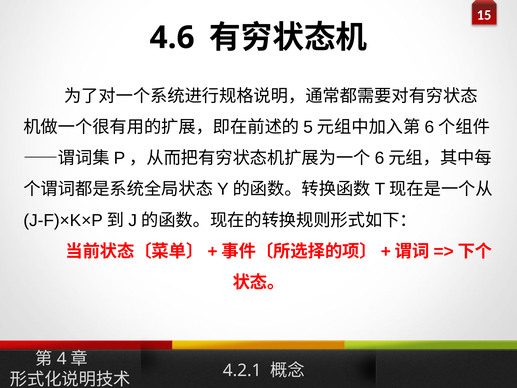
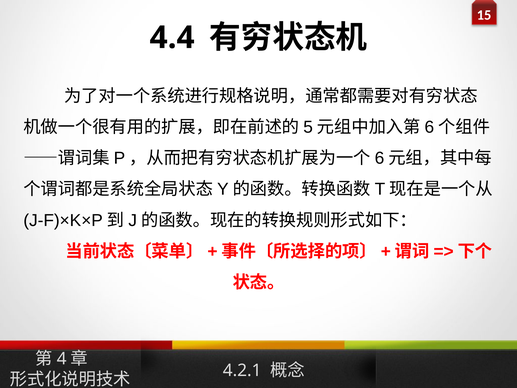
4.6: 4.6 -> 4.4 (172, 38)
